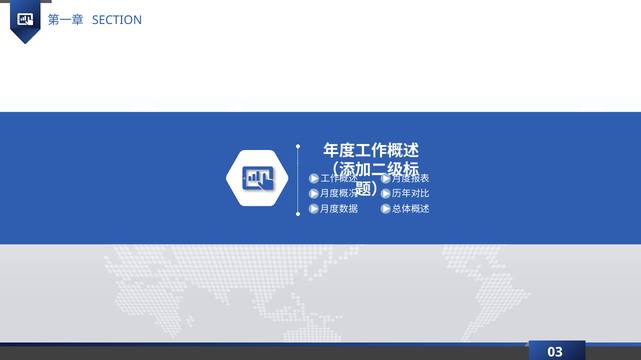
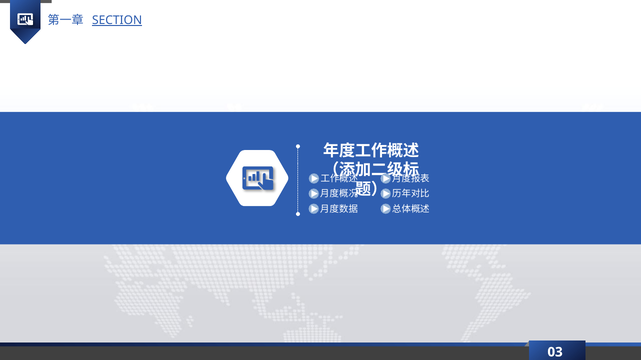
SECTION underline: none -> present (117, 20)
